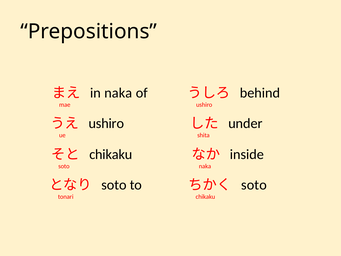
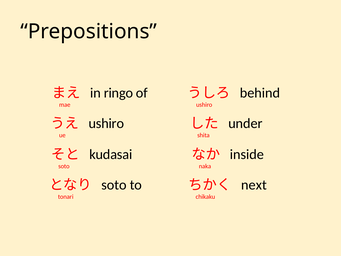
in naka: naka -> ringo (118, 93)
chikaku: chikaku -> kudasai (111, 154)
soto: soto -> next (254, 185)
